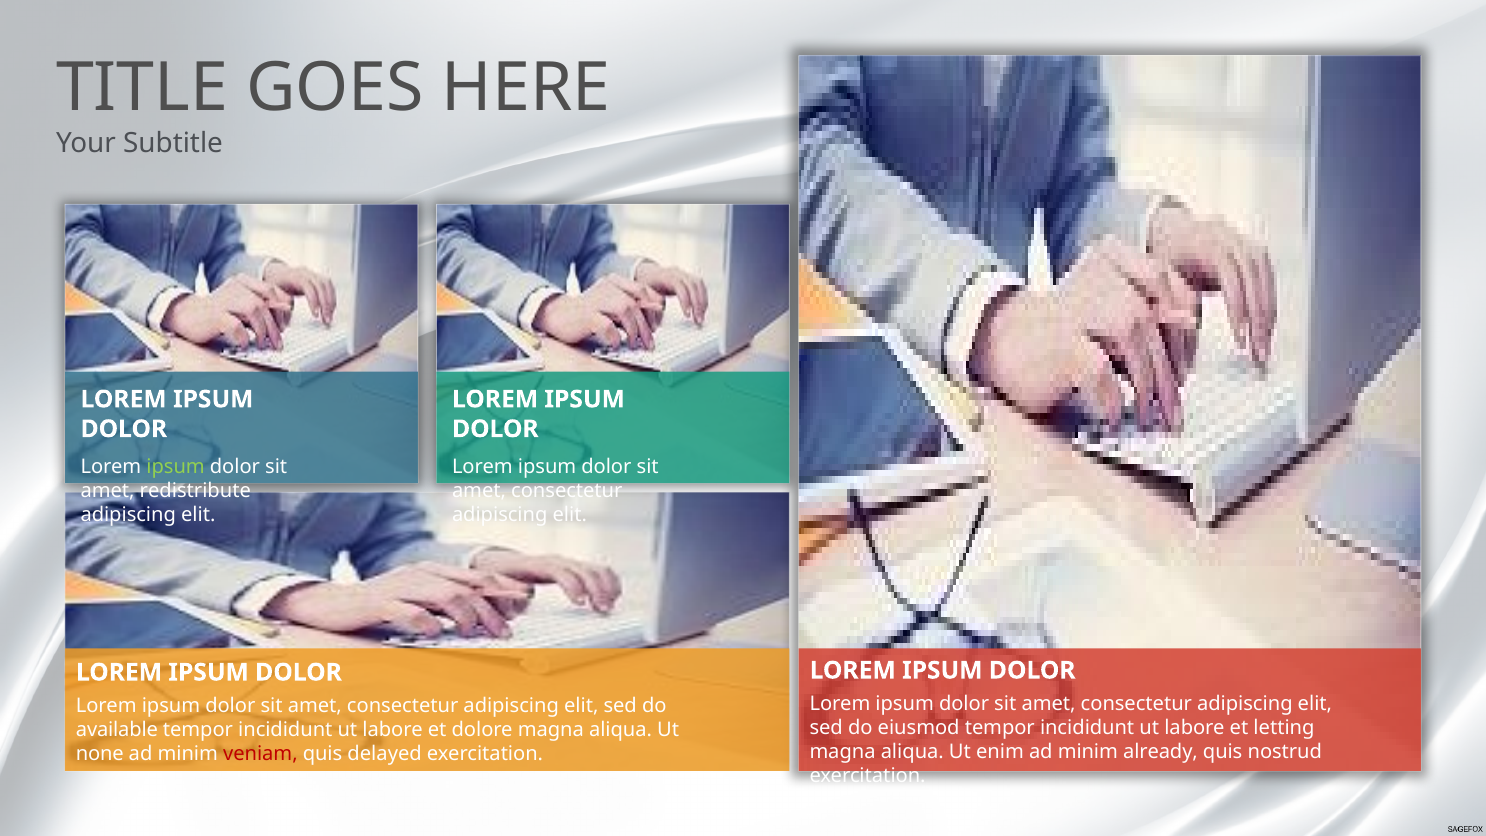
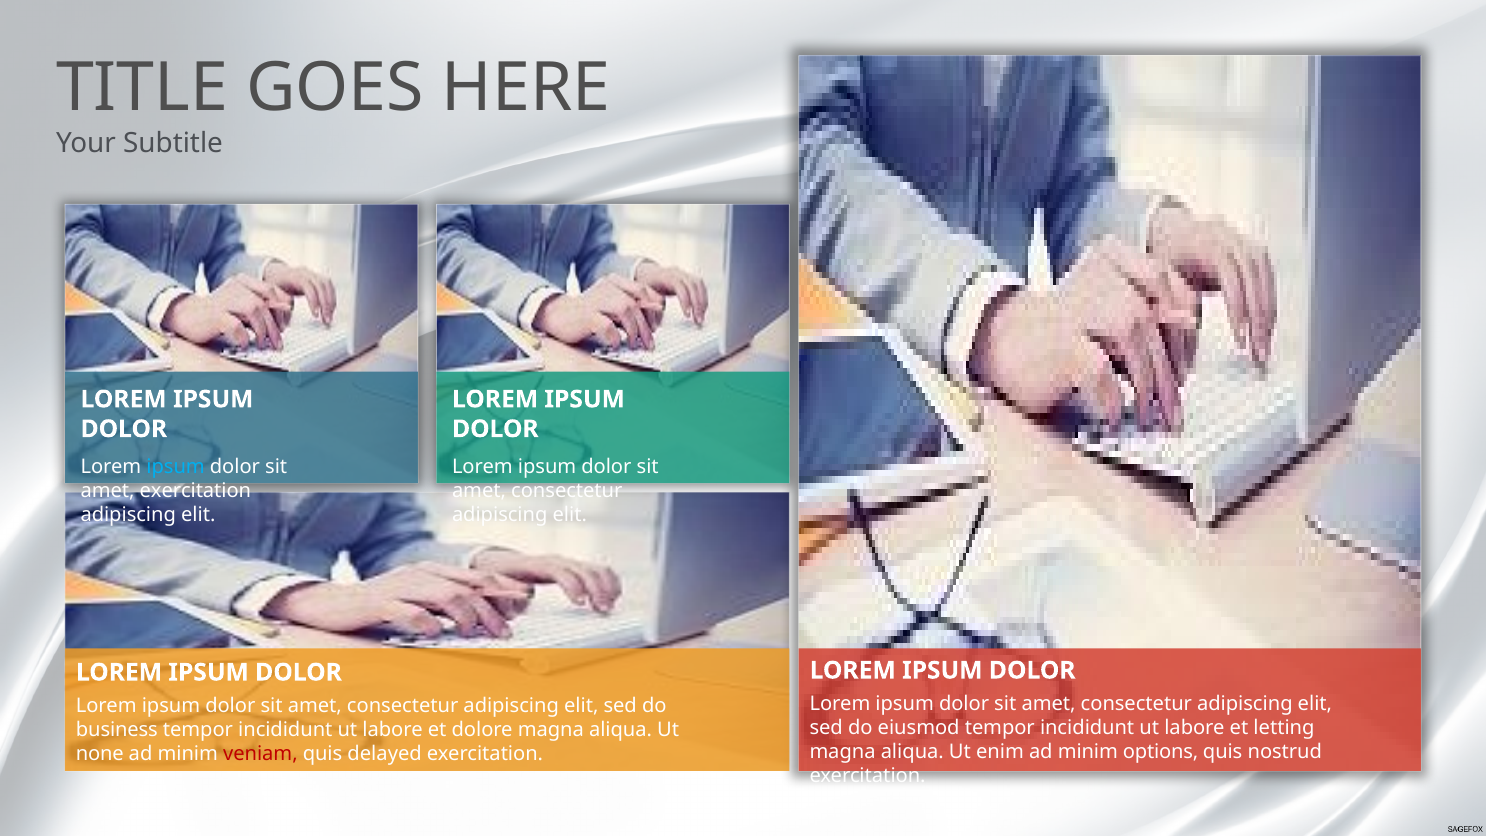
ipsum colour: light green -> light blue (176, 466)
amet redistribute: redistribute -> exercitation (195, 491)
available: available -> business (117, 730)
already: already -> options (1161, 752)
